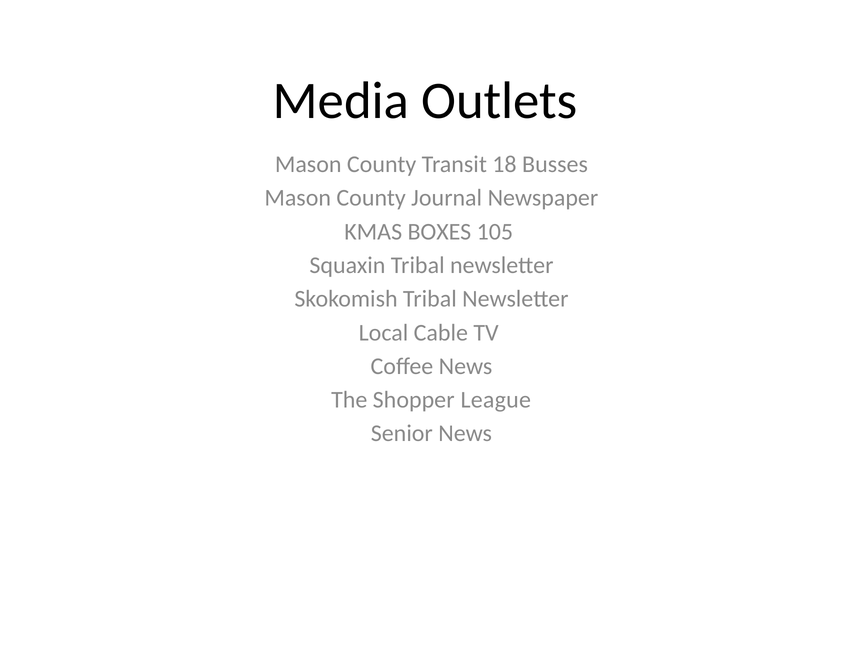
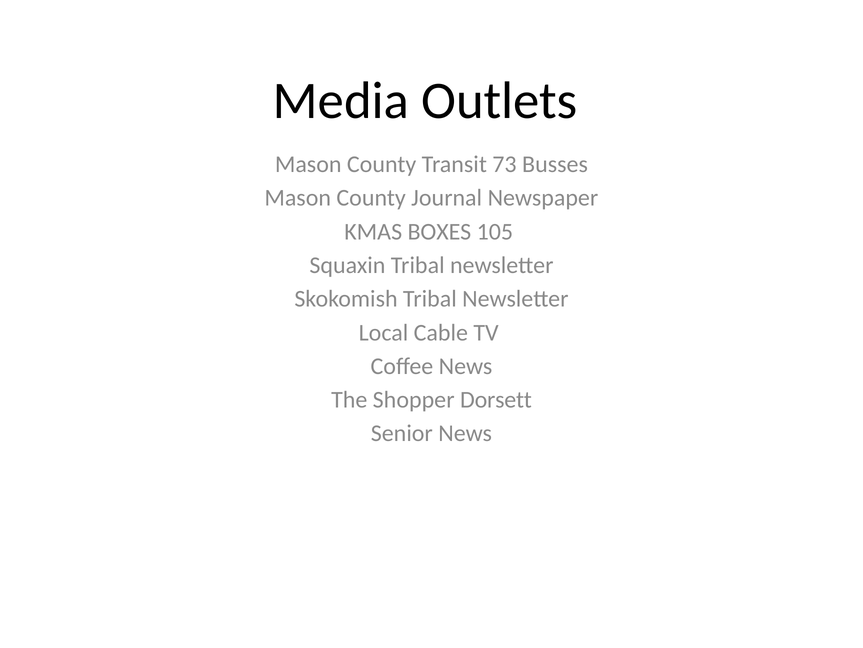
18: 18 -> 73 (504, 164)
League: League -> Dorsett (496, 399)
